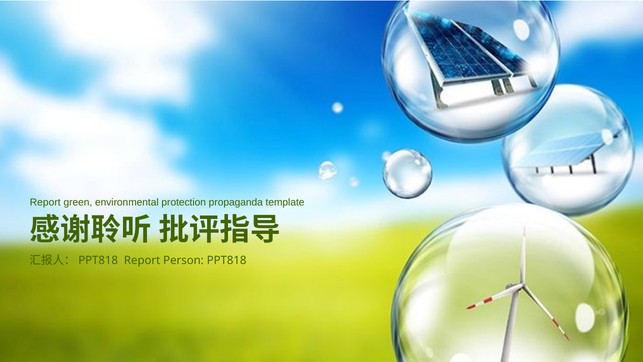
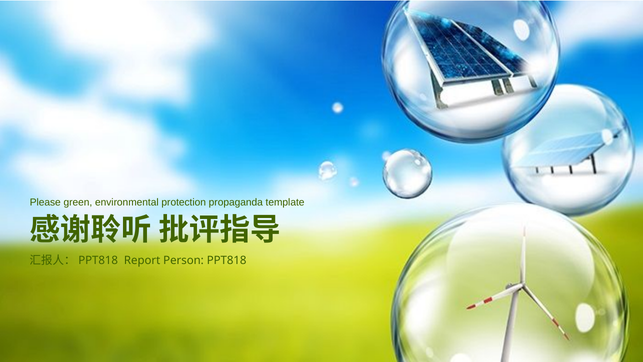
Report: Report -> Please (45, 202)
